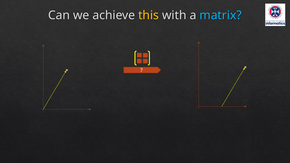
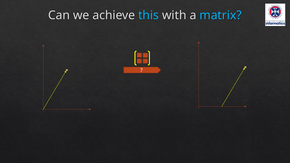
this colour: yellow -> light blue (149, 15)
